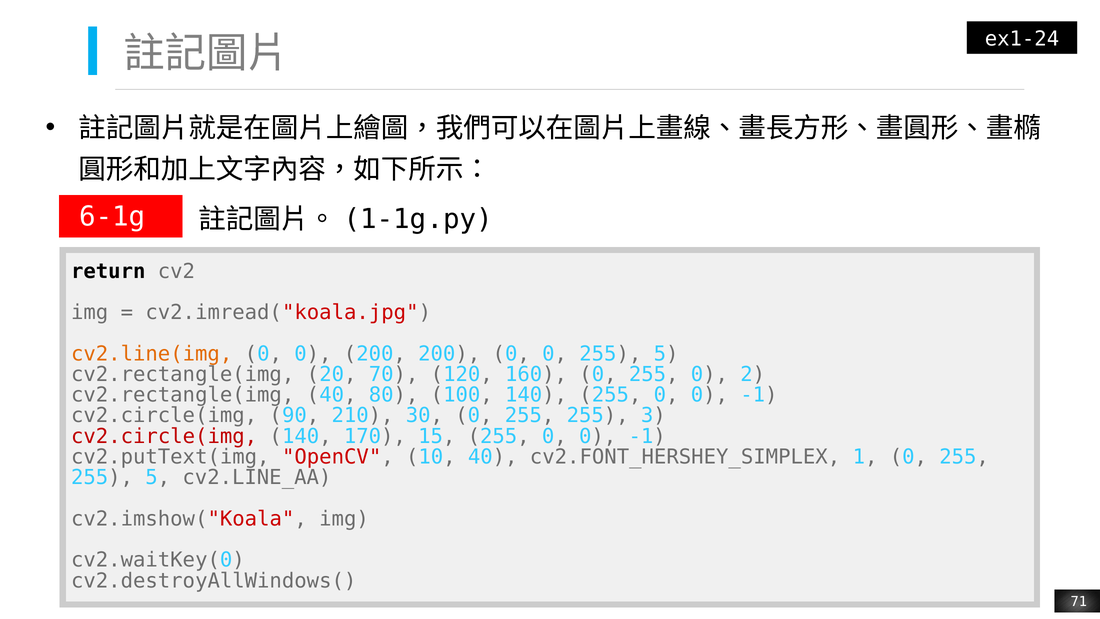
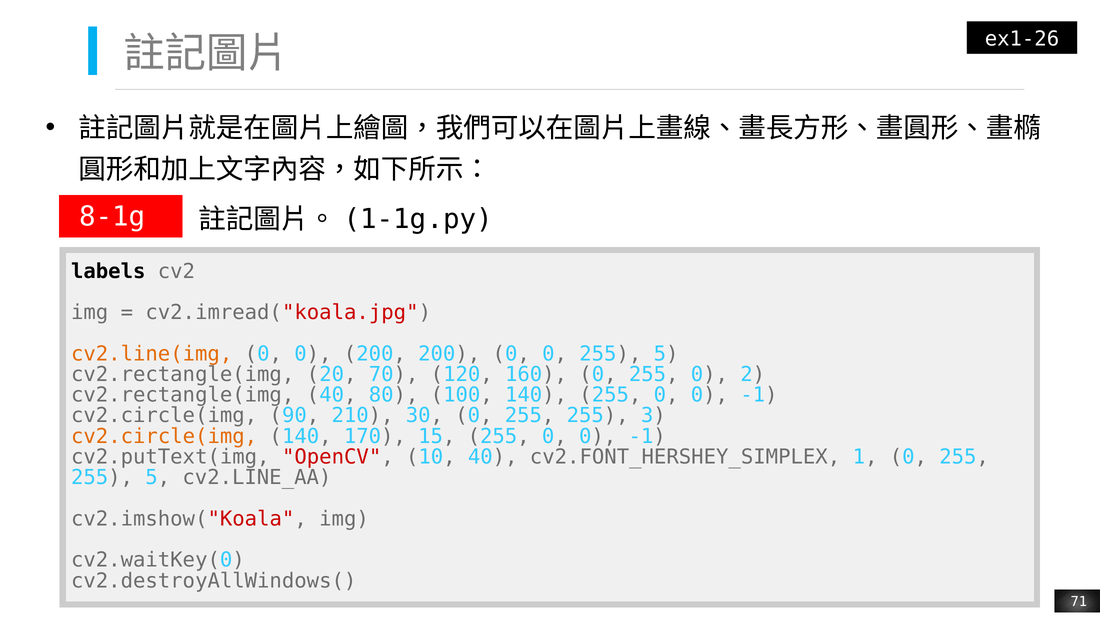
ex1-24: ex1-24 -> ex1-26 (1022, 39)
6-1g: 6-1g -> 8-1g (112, 217)
return: return -> labels (108, 271)
cv2.circle(img colour: red -> orange (164, 436)
